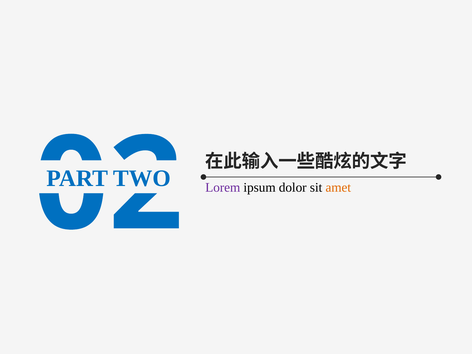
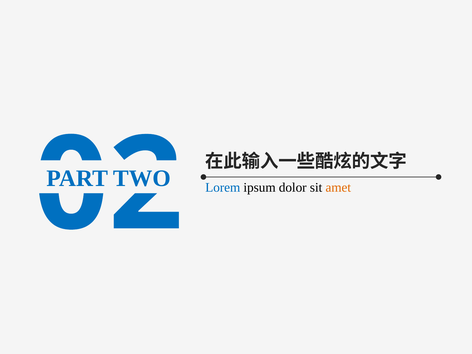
Lorem colour: purple -> blue (223, 187)
